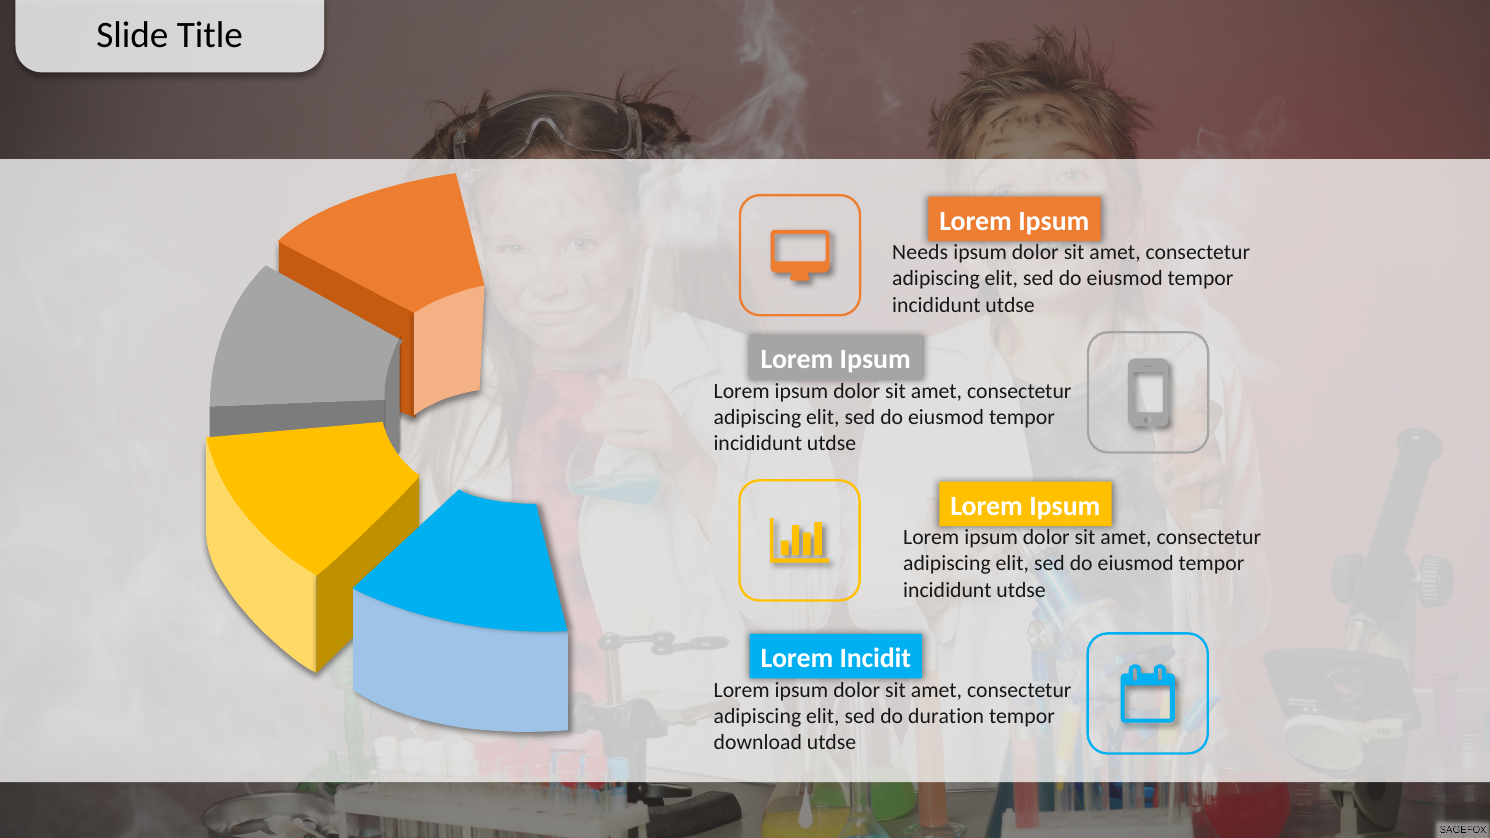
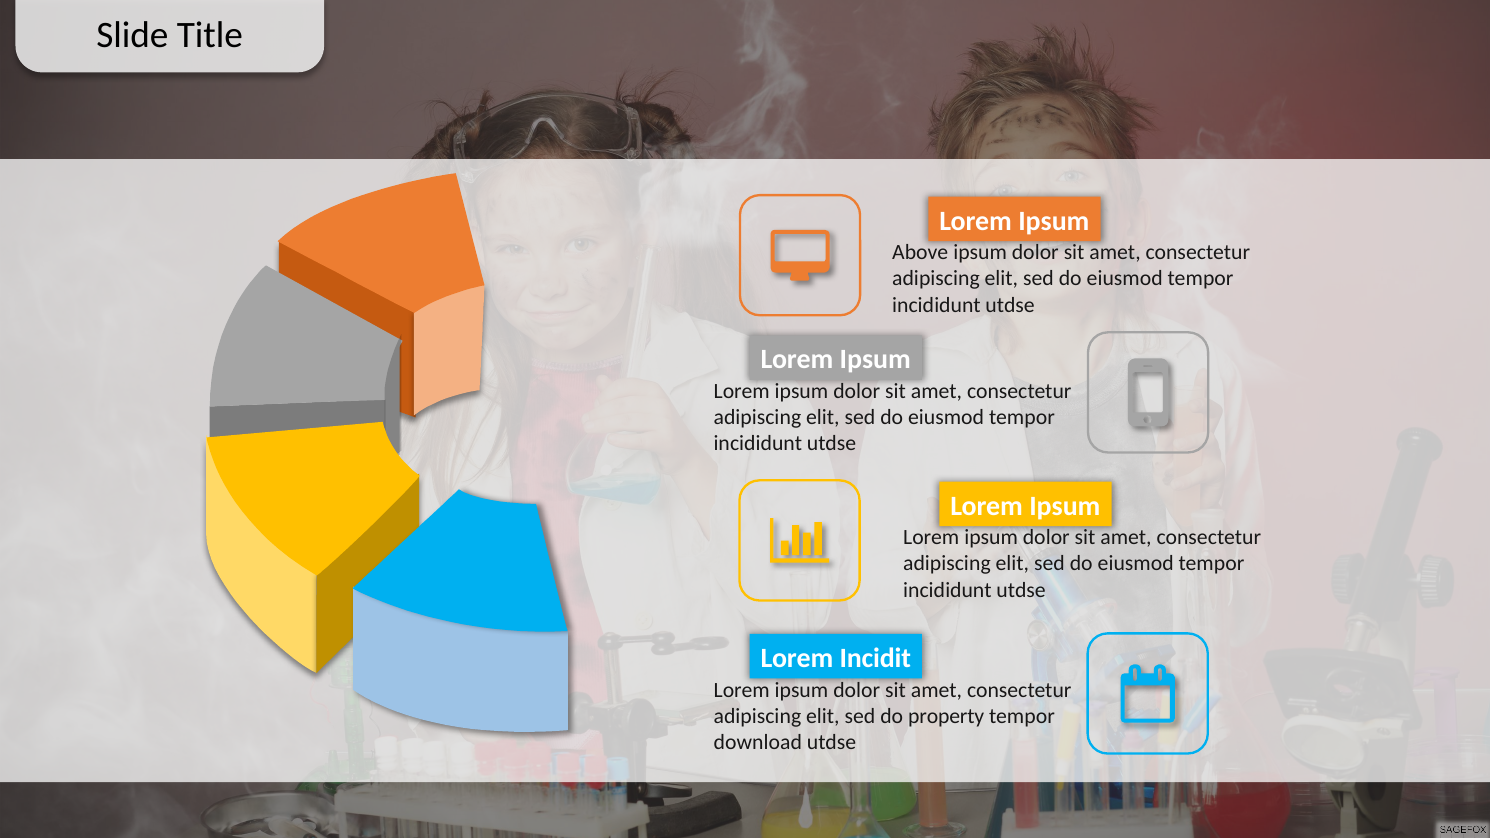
Needs: Needs -> Above (920, 253)
duration: duration -> property (946, 716)
